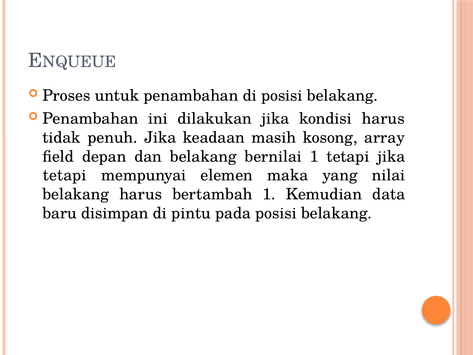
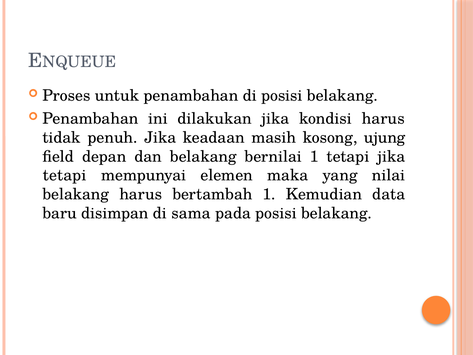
array: array -> ujung (385, 137)
pintu: pintu -> sama (191, 213)
